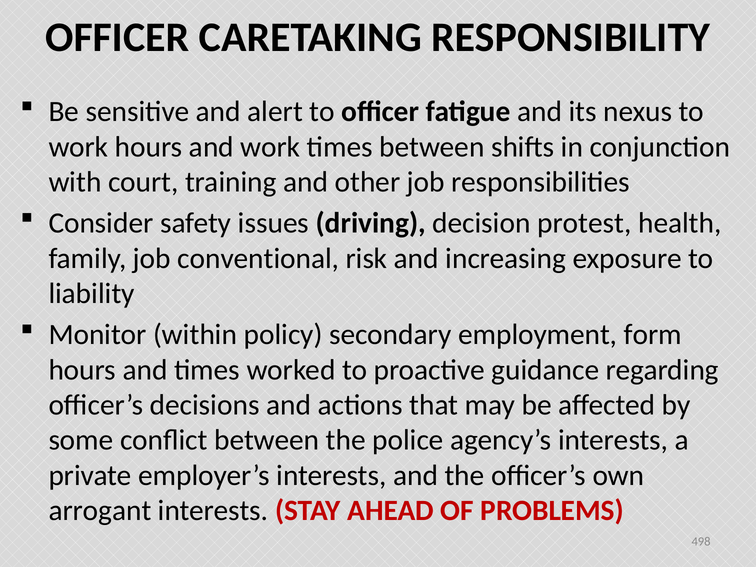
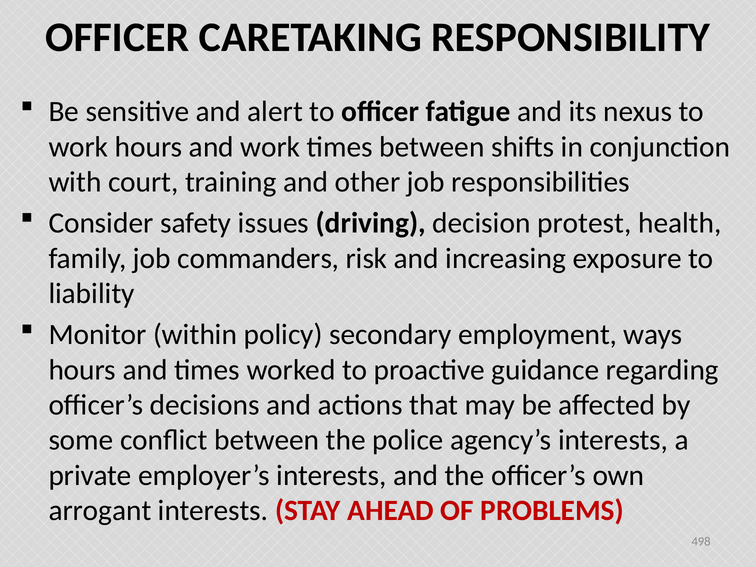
conventional: conventional -> commanders (258, 258)
form: form -> ways (653, 335)
